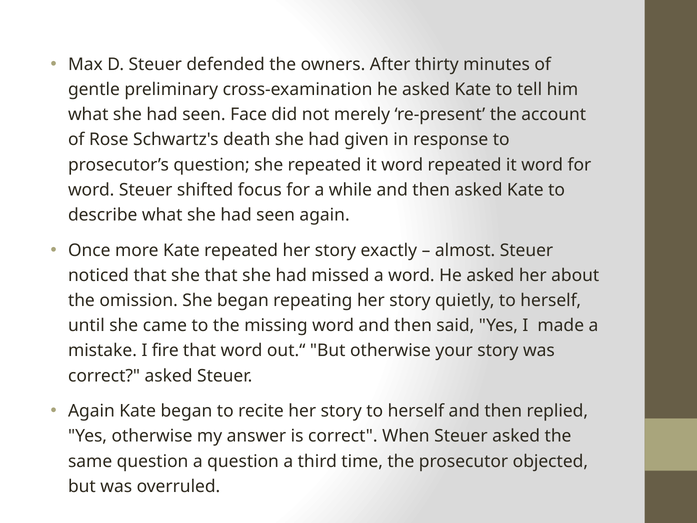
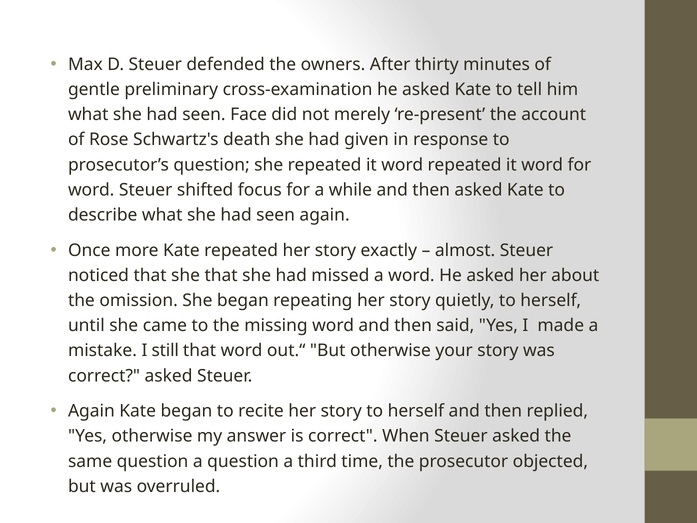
fire: fire -> still (165, 351)
